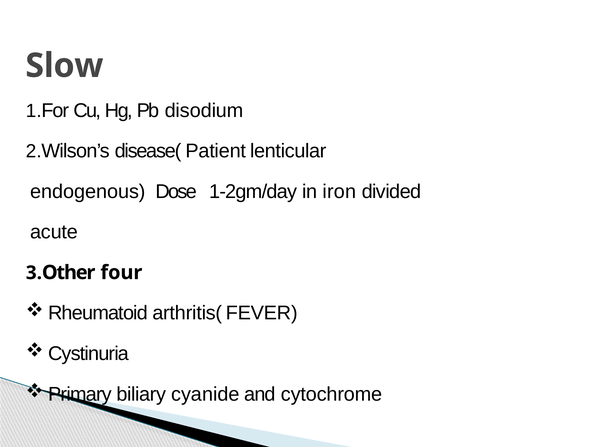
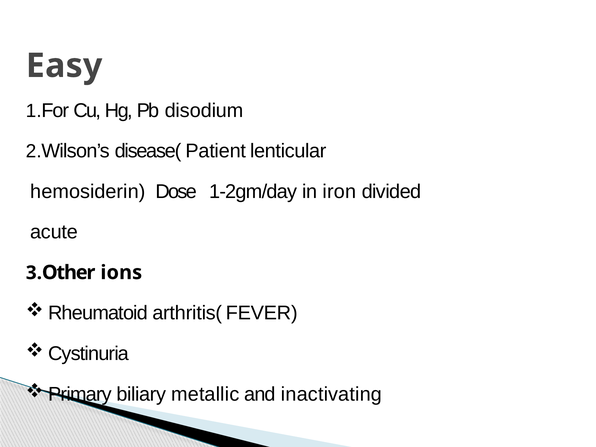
Slow: Slow -> Easy (64, 66)
endogenous: endogenous -> hemosiderin (88, 192)
four: four -> ions (121, 273)
cyanide: cyanide -> metallic (205, 394)
cytochrome: cytochrome -> inactivating (331, 394)
